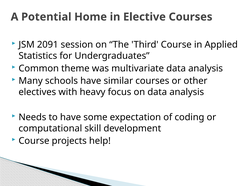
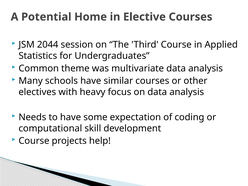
2091: 2091 -> 2044 (48, 45)
